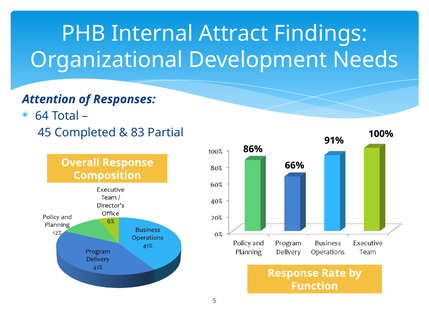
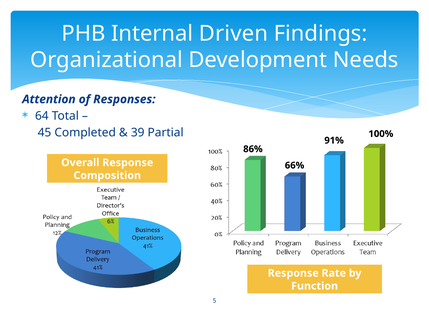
Attract: Attract -> Driven (233, 34)
83: 83 -> 39 (138, 133)
